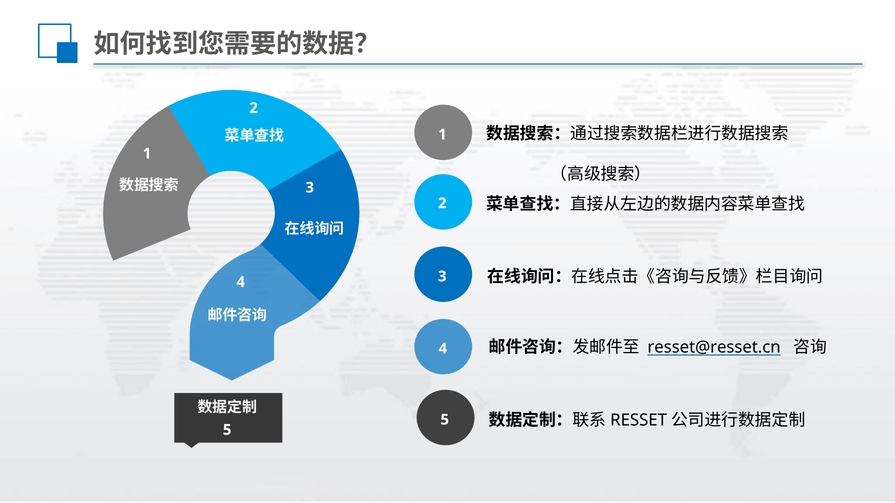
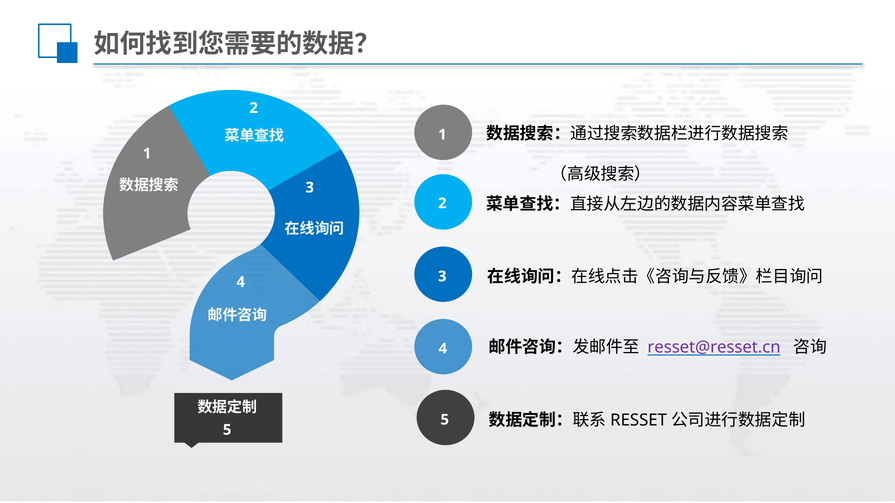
resset@resset.cn colour: black -> purple (714, 348)
